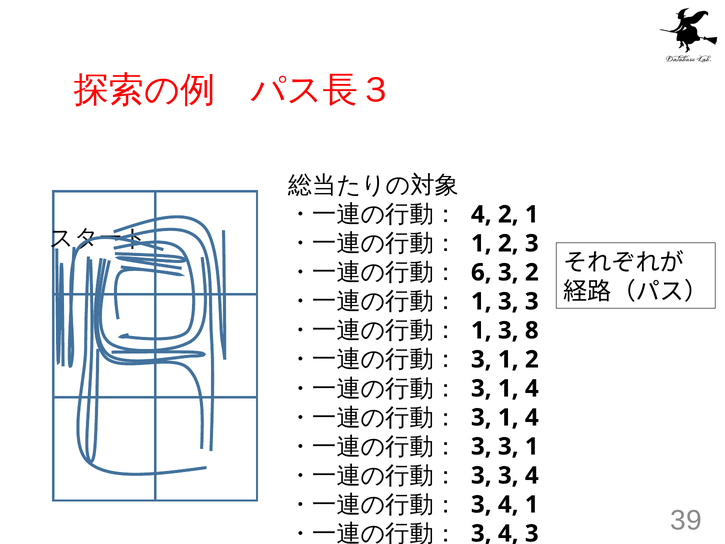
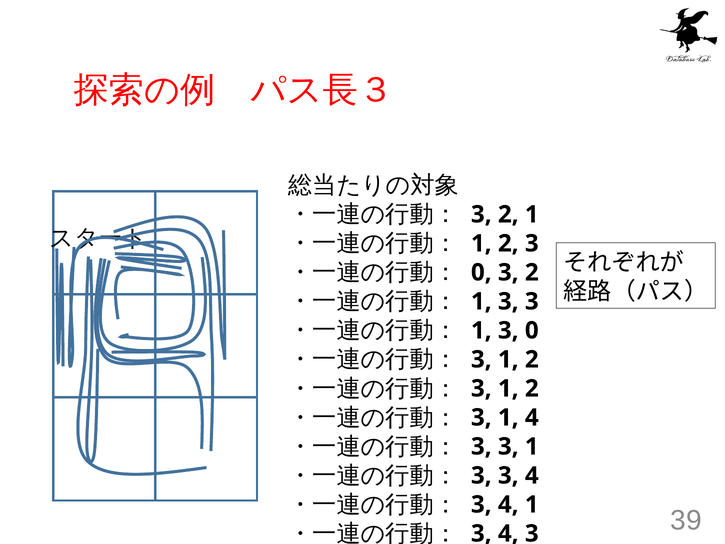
4: 4 -> 3 (481, 214)
6: 6 -> 0 (481, 272)
3 8: 8 -> 0 (532, 330)
4: 4 -> 2 (532, 388)
